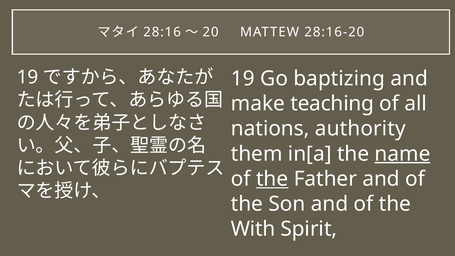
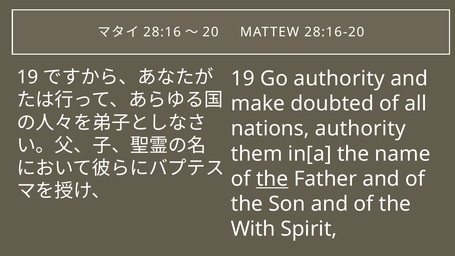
Go baptizing: baptizing -> authority (339, 79)
teaching: teaching -> doubted (332, 104)
name underline: present -> none (403, 154)
